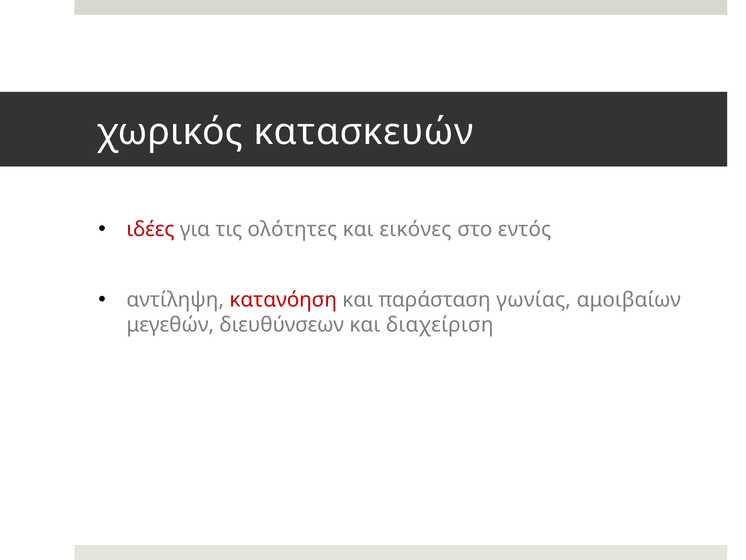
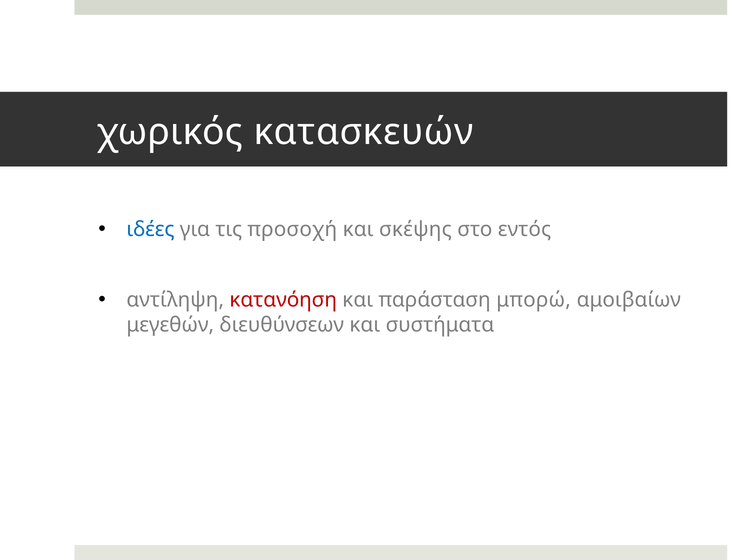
ιδέες colour: red -> blue (150, 229)
ολότητες: ολότητες -> προσοχή (292, 229)
εικόνες: εικόνες -> σκέψης (415, 229)
γωνίας: γωνίας -> μπορώ (534, 300)
διαχείριση: διαχείριση -> συστήματα (440, 325)
